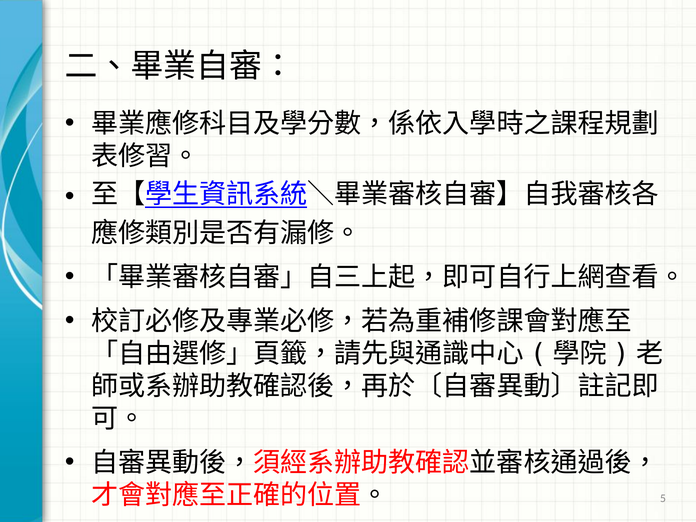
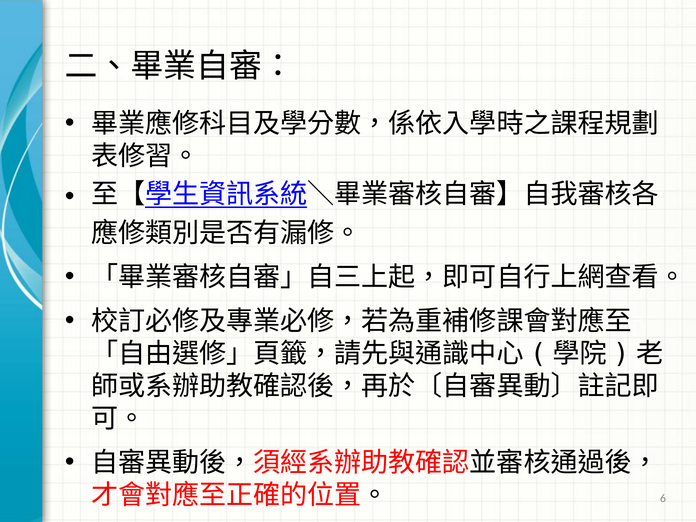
5: 5 -> 6 (663, 498)
